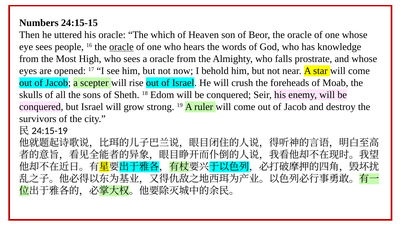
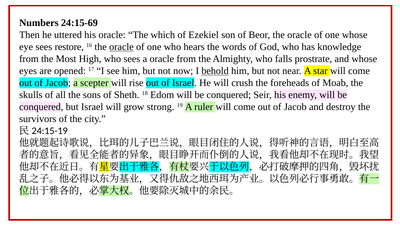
24:15-15: 24:15-15 -> 24:15-69 (79, 23)
Heaven: Heaven -> Ezekiel (204, 35)
people: people -> restore (69, 47)
behold underline: none -> present (215, 71)
